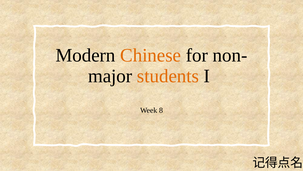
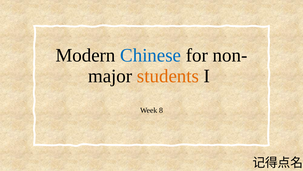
Chinese colour: orange -> blue (151, 55)
